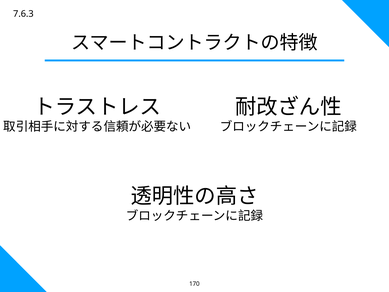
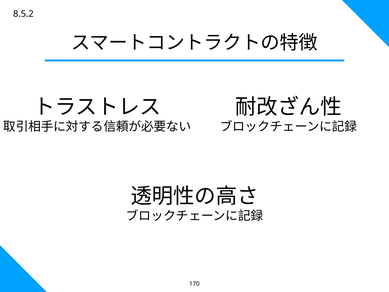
7.6.3: 7.6.3 -> 8.5.2 (23, 14)
